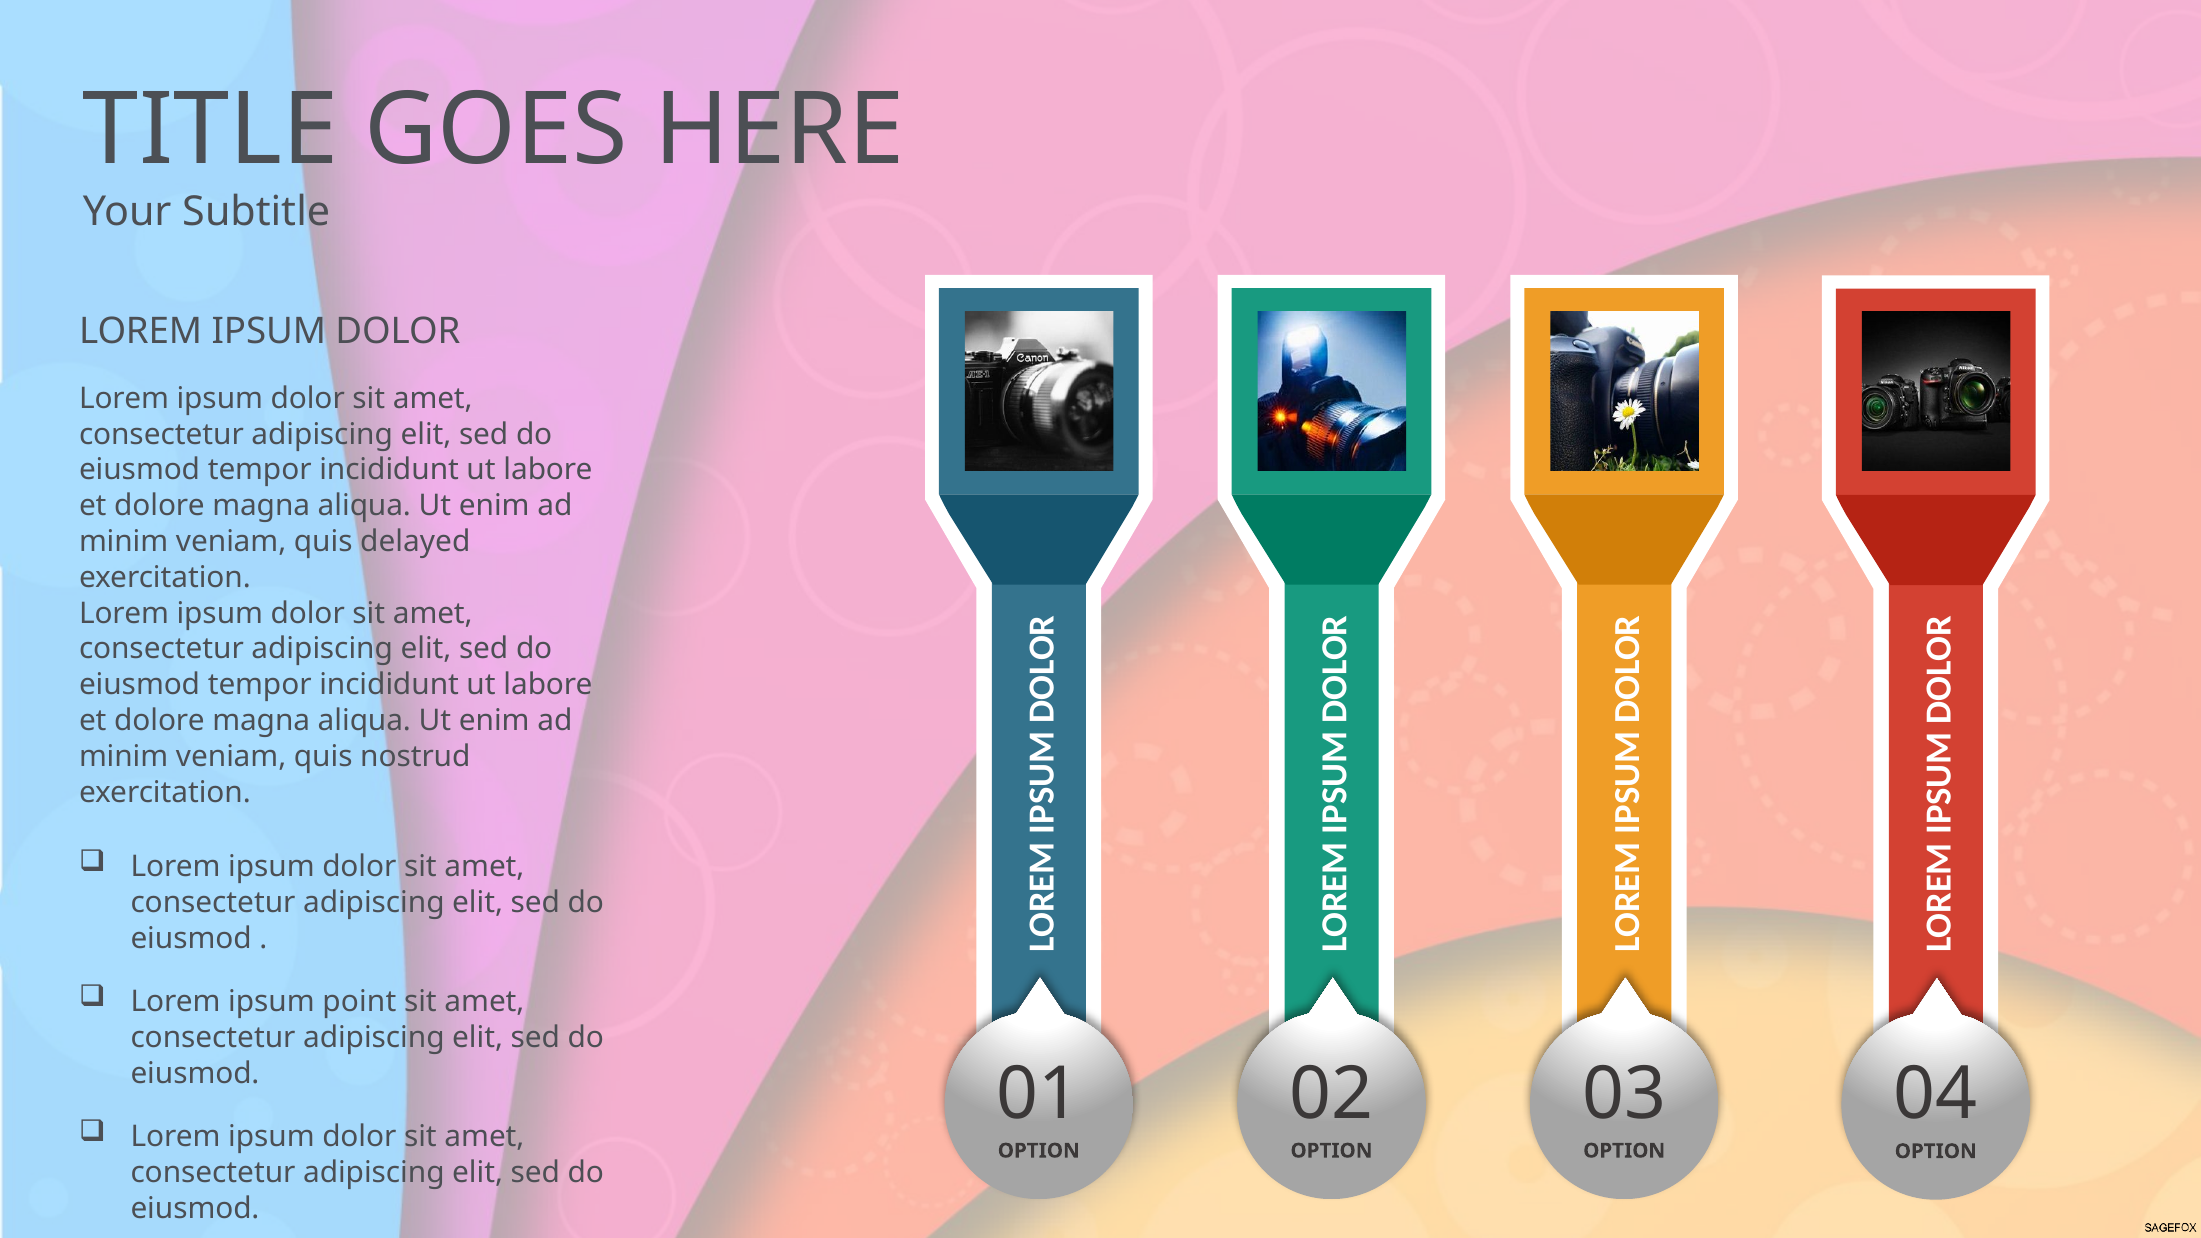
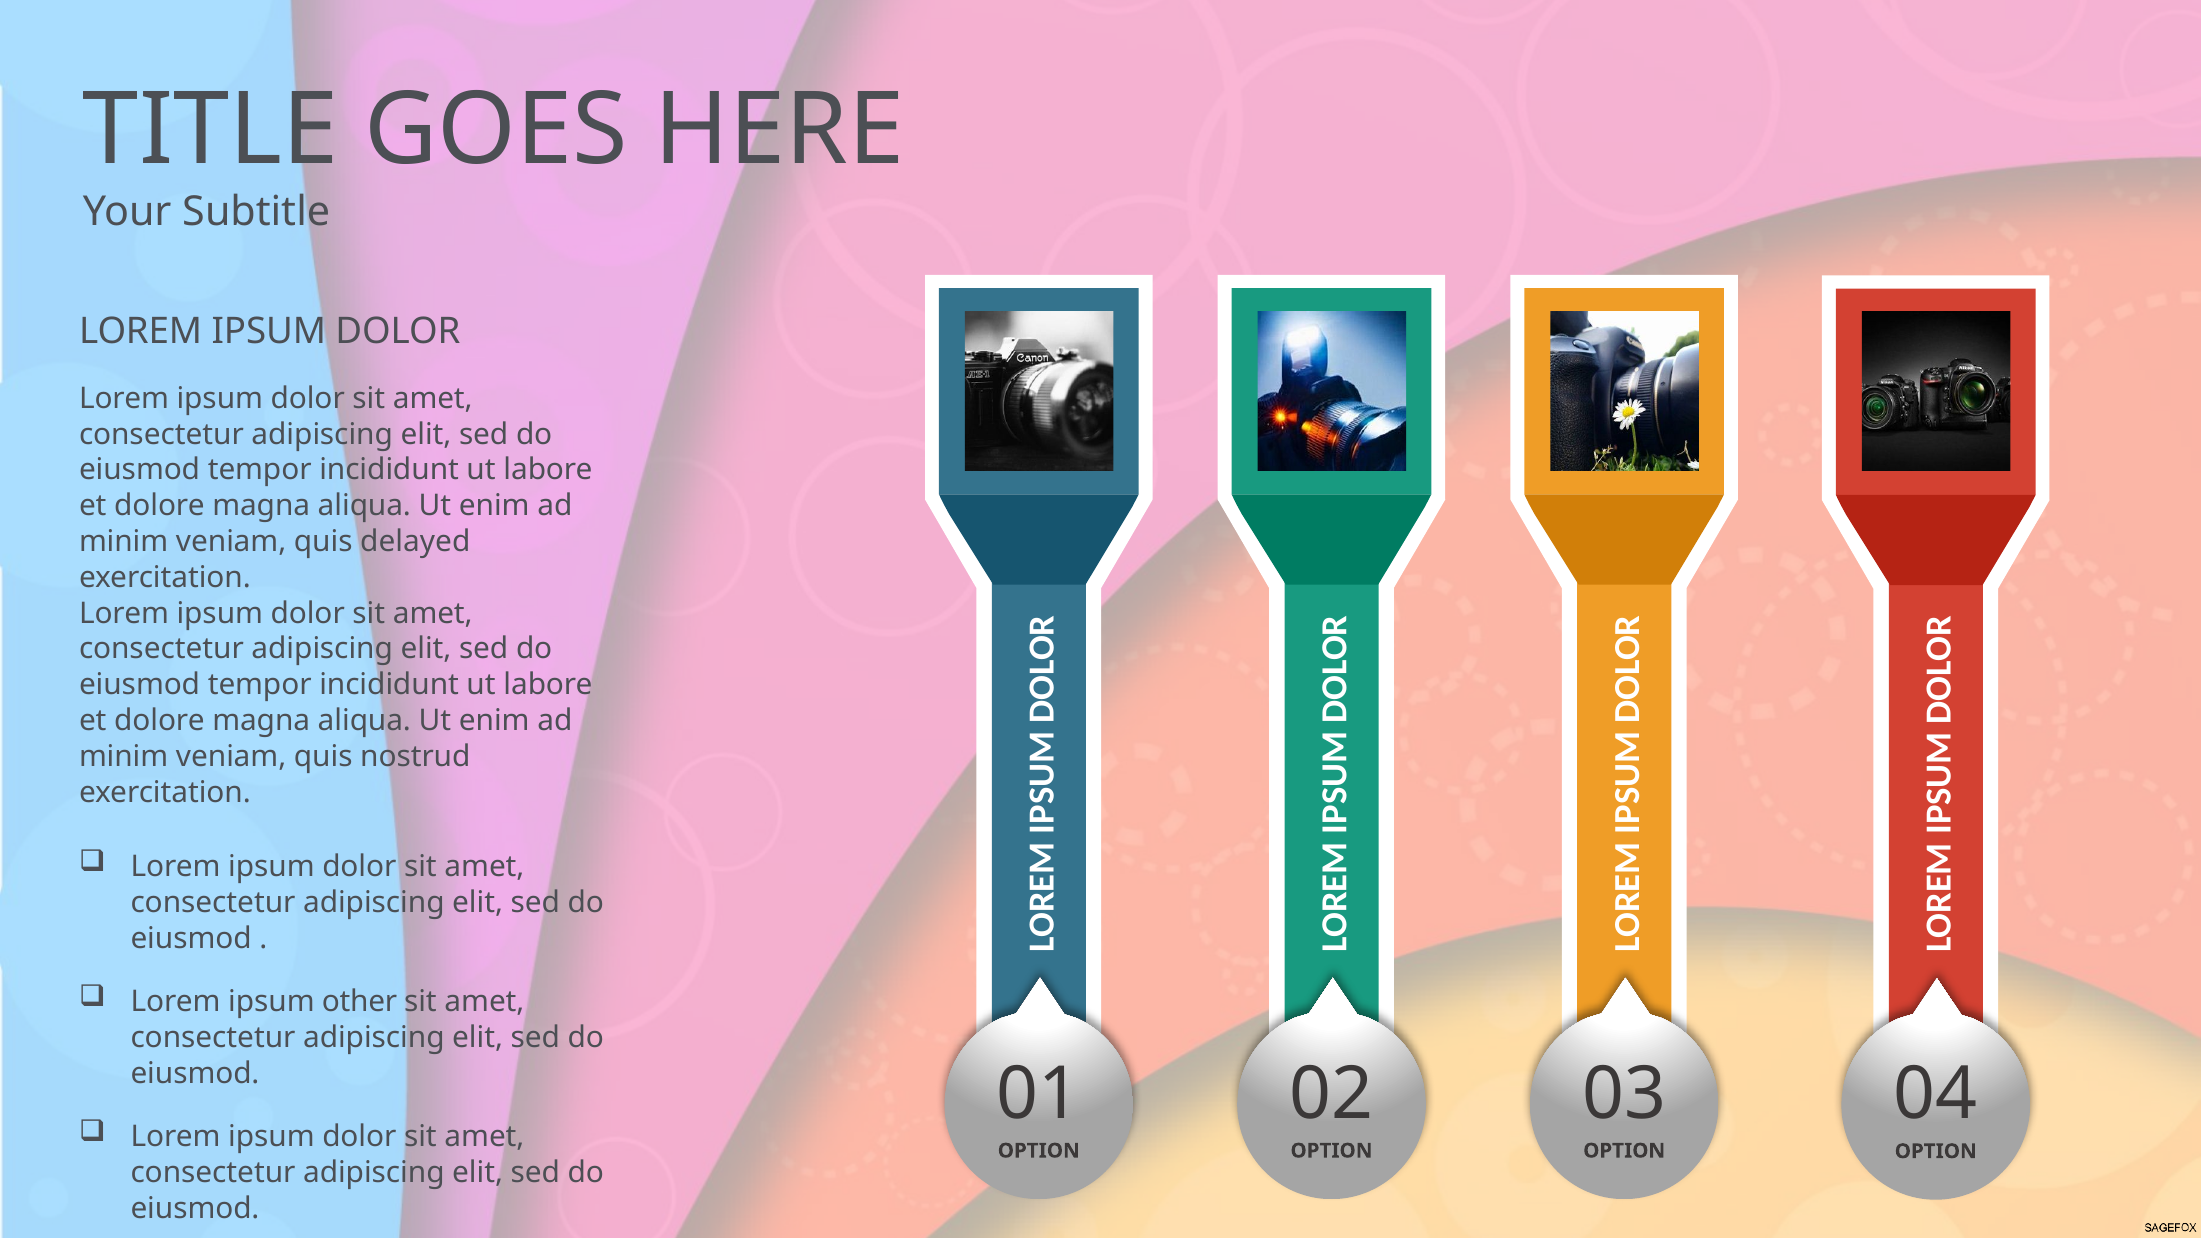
point: point -> other (360, 1002)
